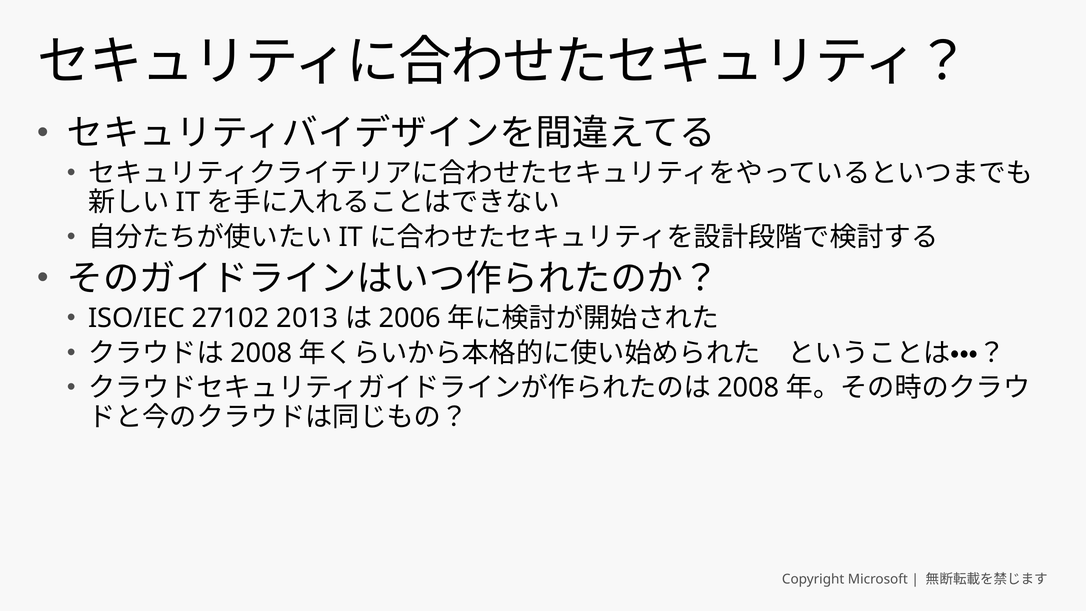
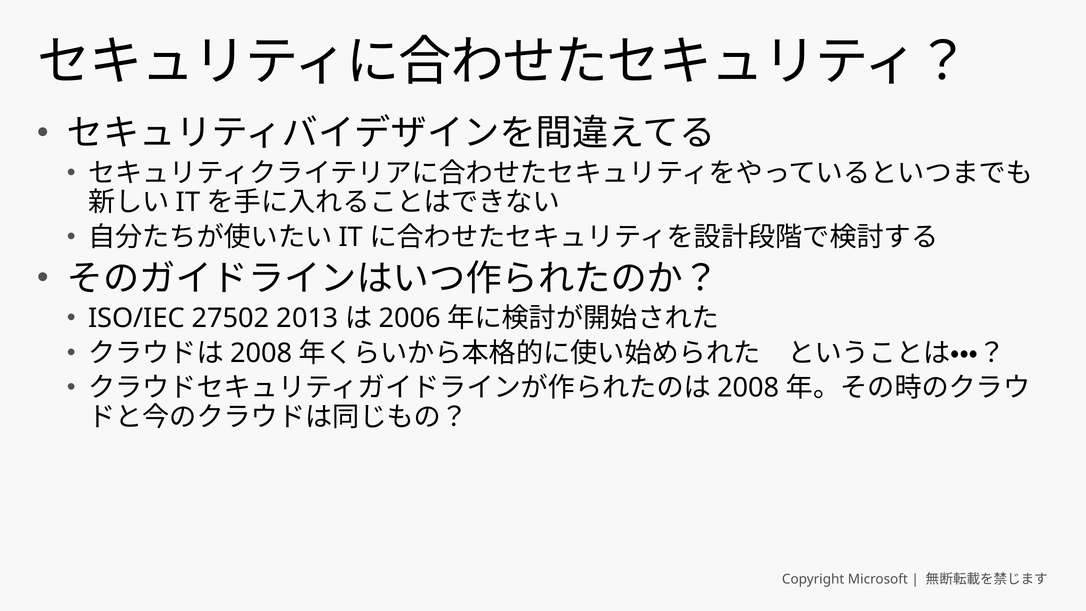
27102: 27102 -> 27502 (231, 318)
